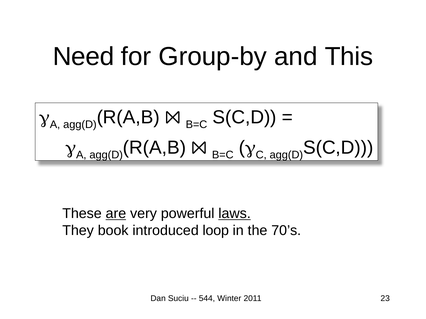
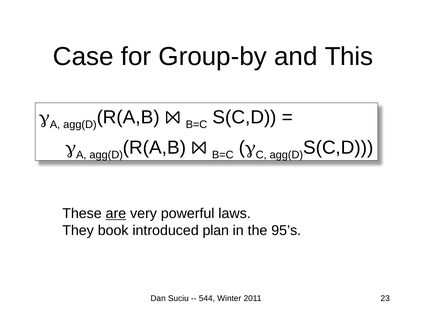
Need: Need -> Case (83, 57)
laws underline: present -> none (235, 214)
loop: loop -> plan (216, 231)
70’s: 70’s -> 95’s (286, 231)
